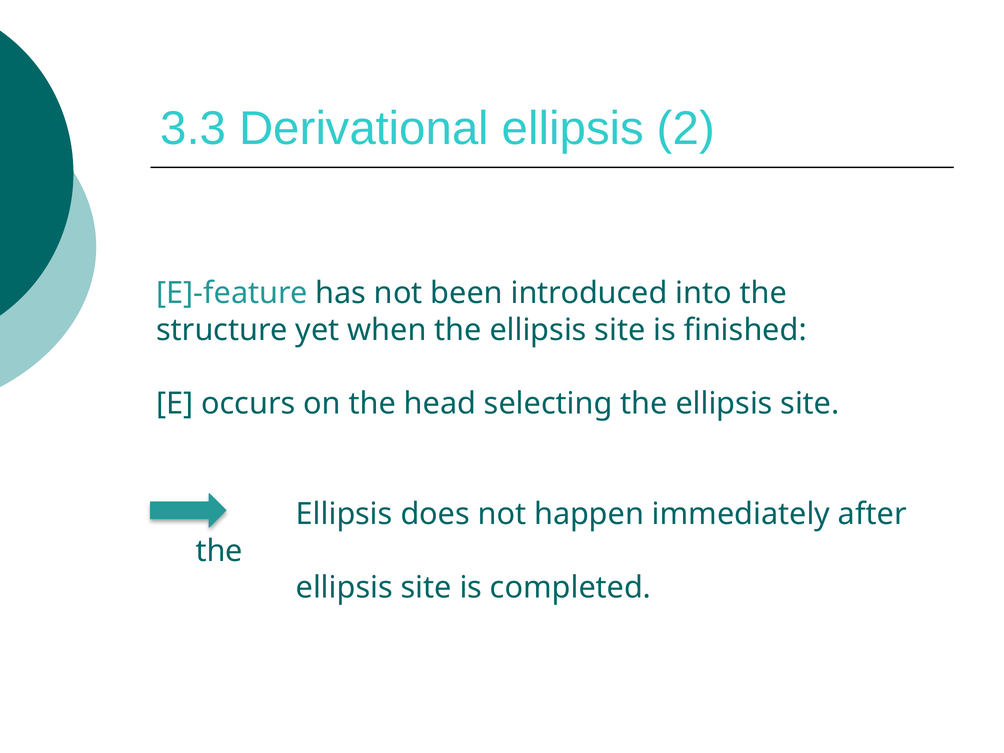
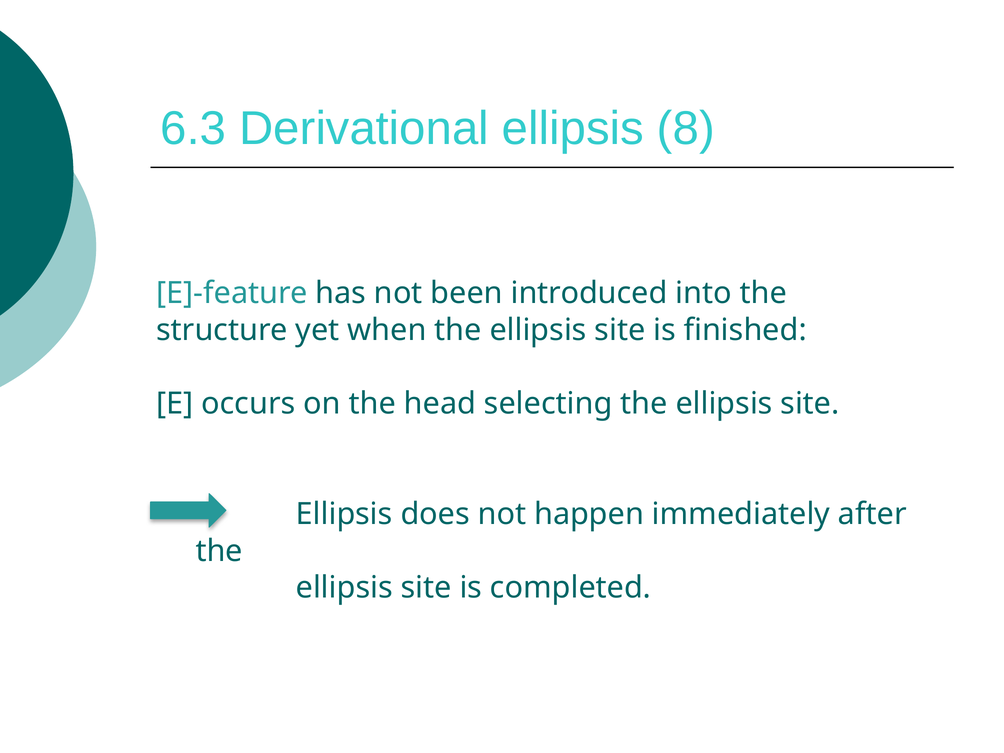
3.3: 3.3 -> 6.3 (193, 128)
2: 2 -> 8 (686, 128)
